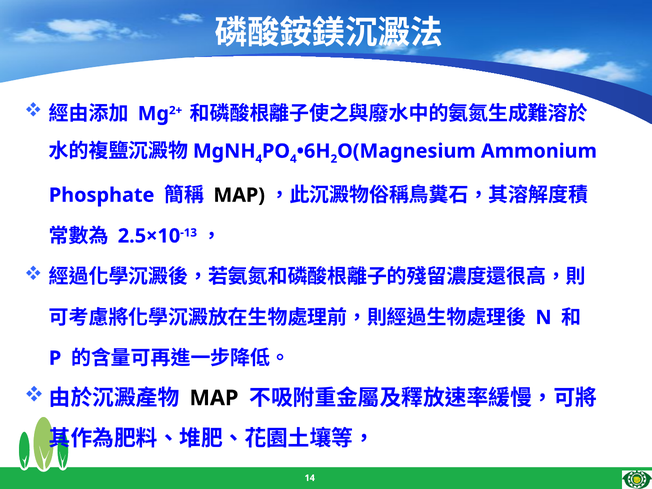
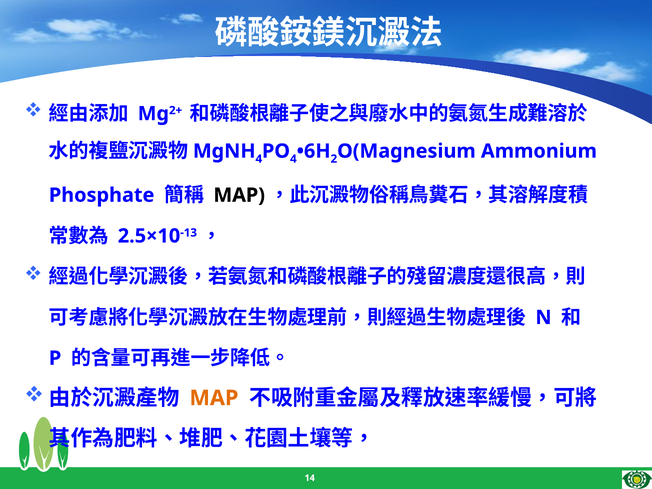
MAP colour: black -> orange (214, 398)
